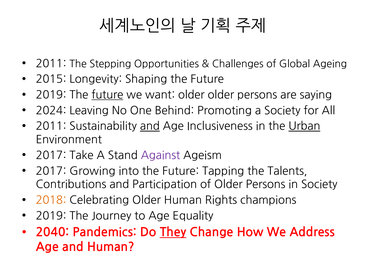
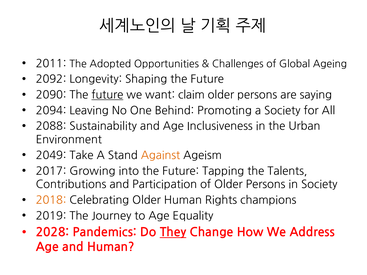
Stepping: Stepping -> Adopted (110, 64)
2015: 2015 -> 2092 (51, 79)
2019: 2019 -> 2090 (51, 95)
want older: older -> claim (191, 95)
2024: 2024 -> 2094 (51, 111)
2011: 2011 -> 2088 (51, 126)
and underline: present -> none (150, 126)
Urban underline: present -> none (304, 126)
2017: 2017 -> 2049 (51, 156)
Against colour: purple -> orange (160, 156)
2040: 2040 -> 2028 (52, 233)
